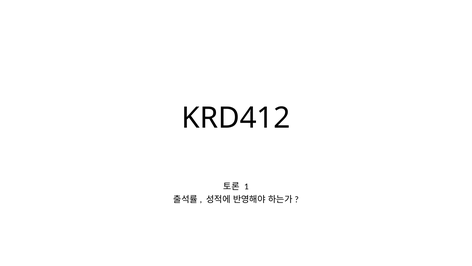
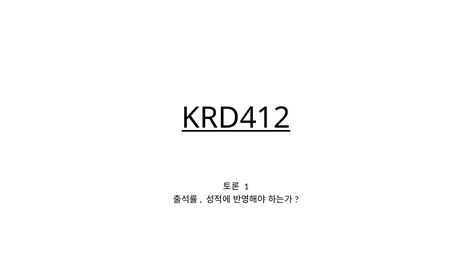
KRD412 underline: none -> present (236, 118)
